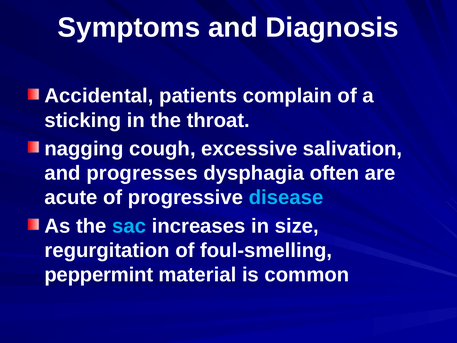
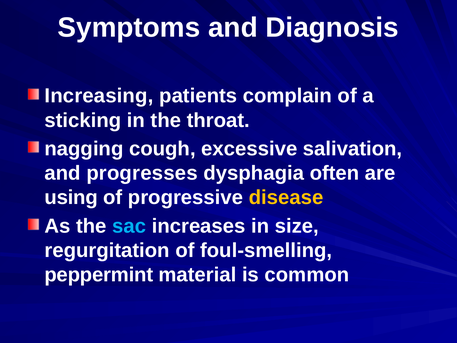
Accidental: Accidental -> Increasing (99, 96)
acute: acute -> using (71, 197)
disease colour: light blue -> yellow (286, 197)
